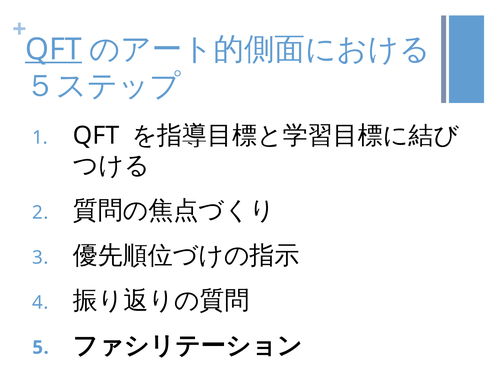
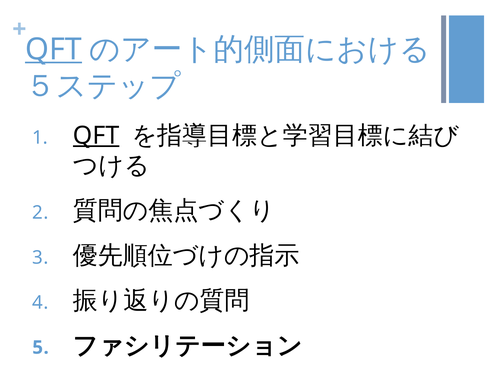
QFT underline: none -> present (96, 135)
